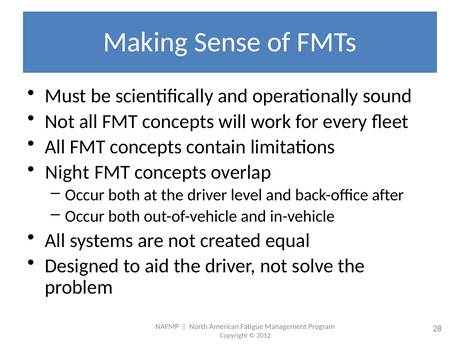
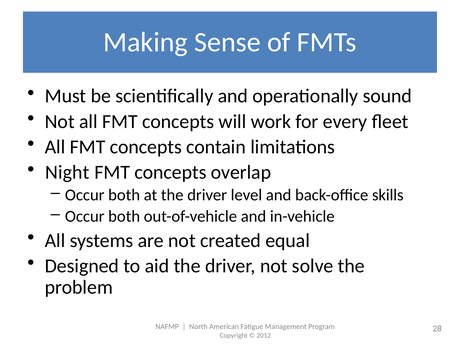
after: after -> skills (388, 195)
